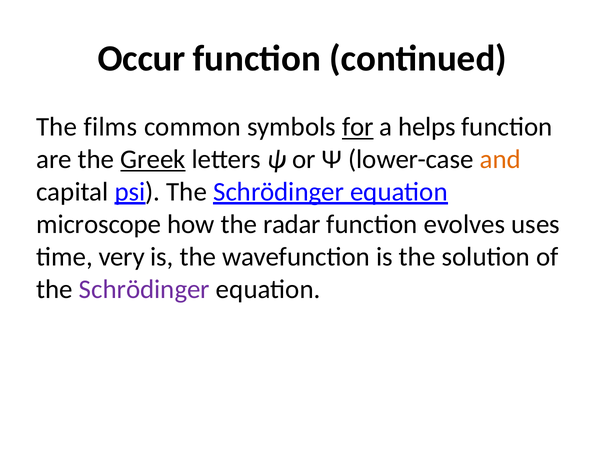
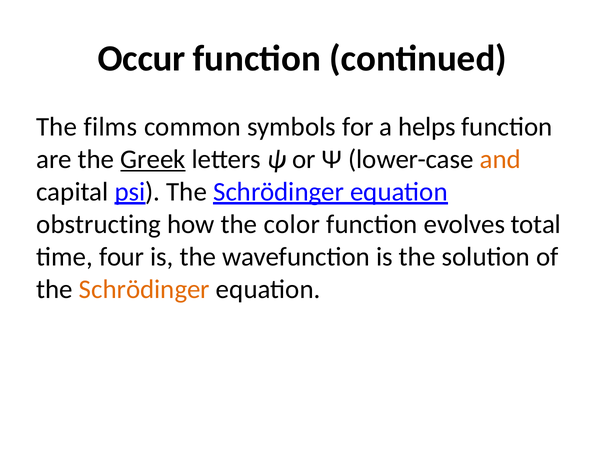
for underline: present -> none (358, 127)
microscope: microscope -> obstructing (99, 225)
radar: radar -> color (292, 225)
uses: uses -> total (536, 225)
very: very -> four (122, 257)
Schrödinger colour: purple -> orange (144, 289)
